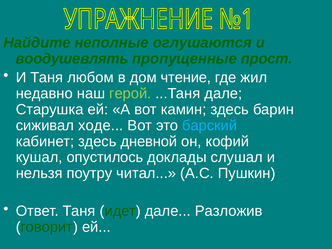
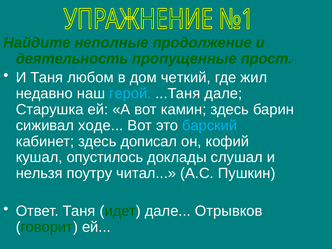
оглушаются: оглушаются -> продолжение (202, 43)
воодушевлять: воодушевлять -> деятельность (72, 59)
чтение: чтение -> четкий (186, 78)
герой colour: light green -> light blue (130, 94)
дневной: дневной -> дописал (149, 141)
Разложив: Разложив -> Отрывков (229, 211)
